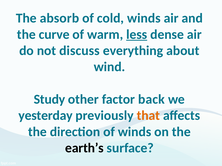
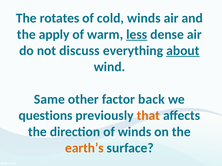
absorb: absorb -> rotates (60, 18)
curve: curve -> apply (54, 34)
about underline: none -> present (183, 51)
Study: Study -> Same (49, 100)
yesterday: yesterday -> questions (46, 116)
earth’s colour: black -> orange (84, 148)
